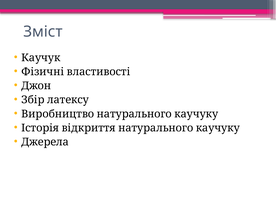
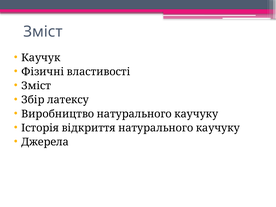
Джон: Джон -> Зміст (36, 86)
